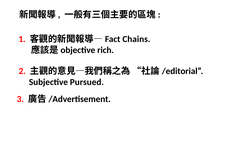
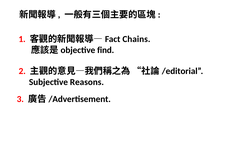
rich: rich -> find (106, 50)
Pursued: Pursued -> Reasons (87, 82)
